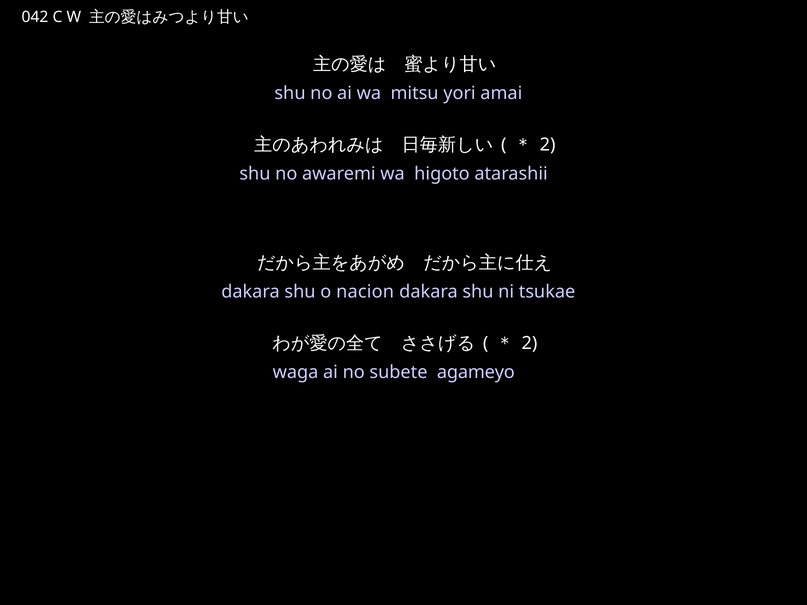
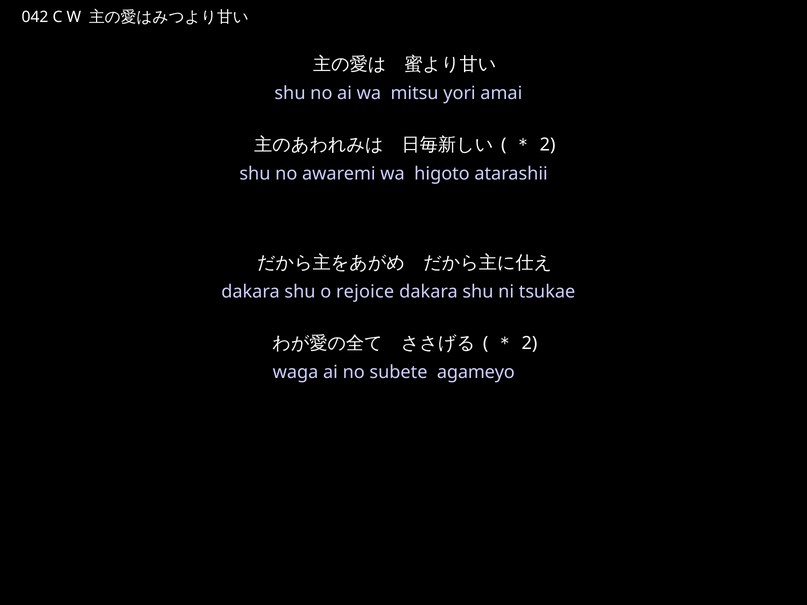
nacion: nacion -> rejoice (365, 292)
